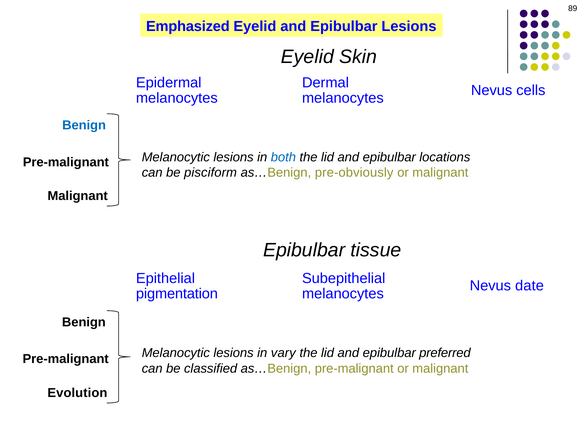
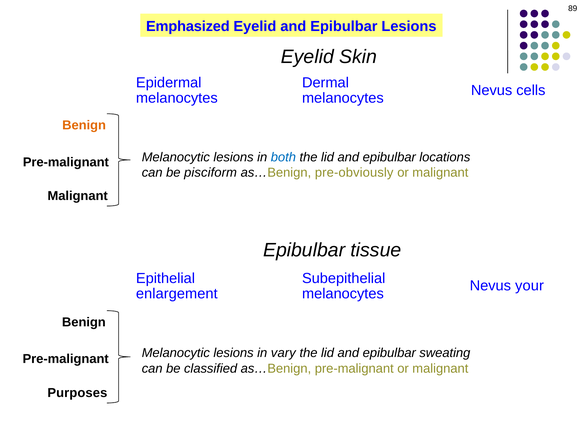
Benign colour: blue -> orange (84, 125)
date: date -> your (529, 286)
pigmentation: pigmentation -> enlargement (177, 294)
preferred: preferred -> sweating (445, 353)
Evolution: Evolution -> Purposes (77, 393)
